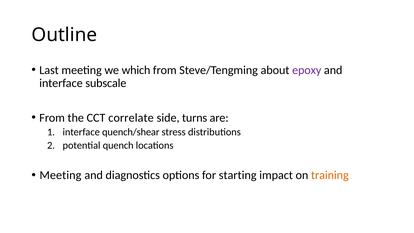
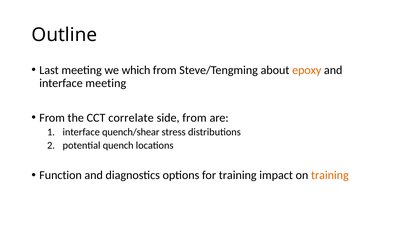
epoxy colour: purple -> orange (307, 70)
interface subscale: subscale -> meeting (106, 83)
side turns: turns -> from (195, 118)
Meeting: Meeting -> Function (61, 175)
for starting: starting -> training (238, 175)
